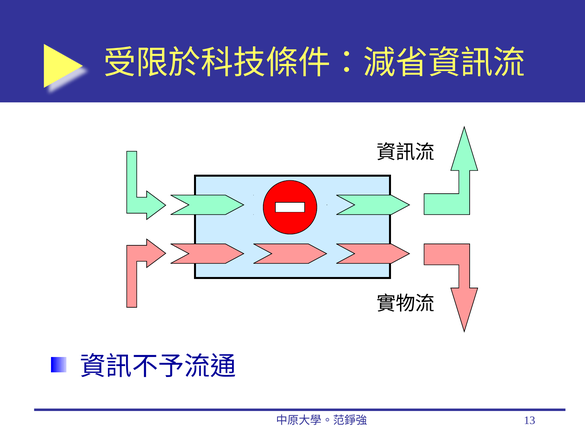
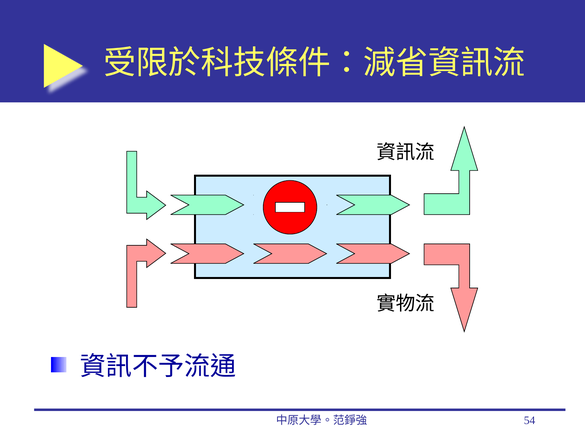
13: 13 -> 54 (530, 420)
